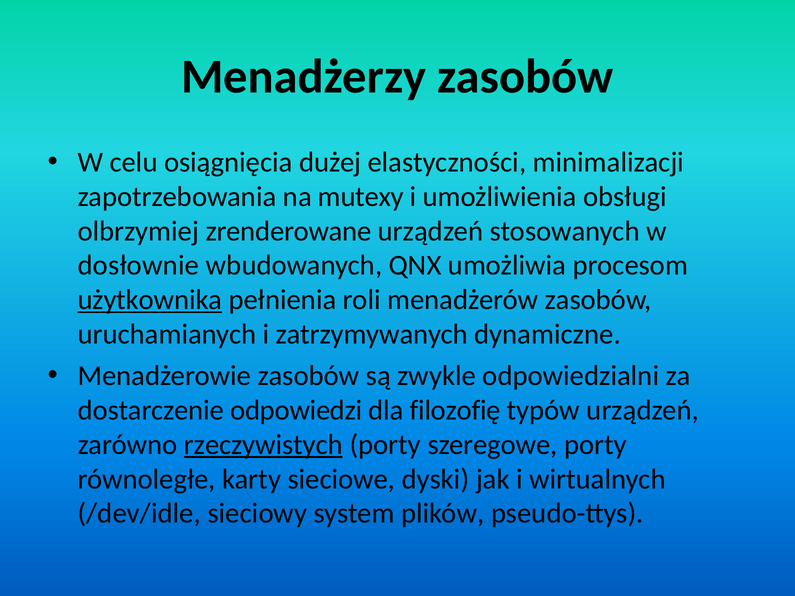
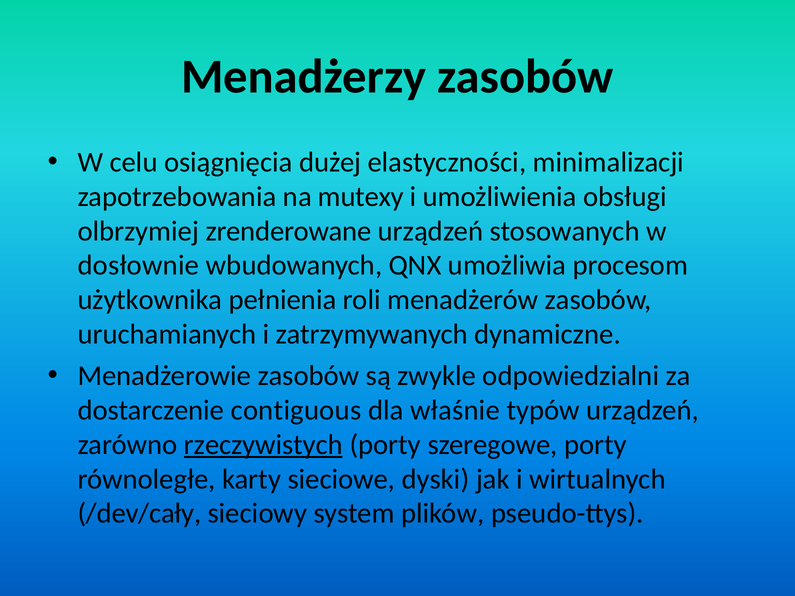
użytkownika underline: present -> none (150, 300)
odpowiedzi: odpowiedzi -> contiguous (296, 410)
filozofię: filozofię -> właśnie (455, 410)
/dev/idle: /dev/idle -> /dev/cały (139, 514)
